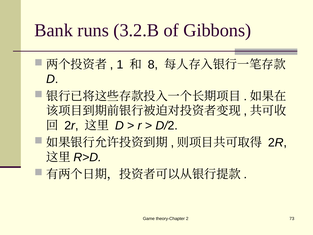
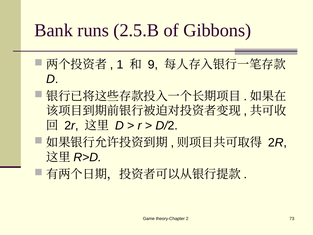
3.2.B: 3.2.B -> 2.5.B (136, 30)
8: 8 -> 9 (153, 64)
